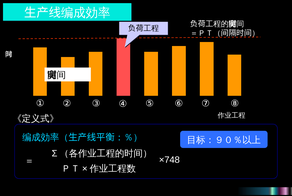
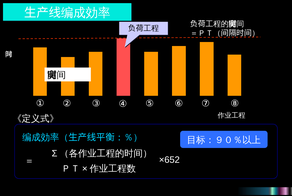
×748: ×748 -> ×652 (169, 160)
